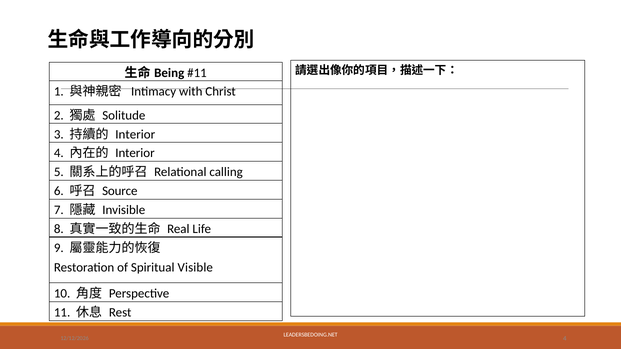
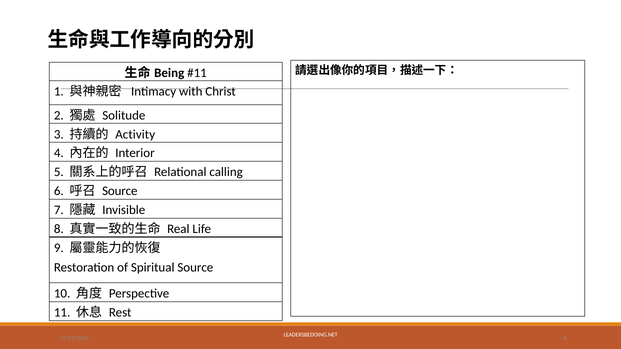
Interior: Interior -> Activity (135, 134)
Spiritual Visible: Visible -> Source (195, 268)
